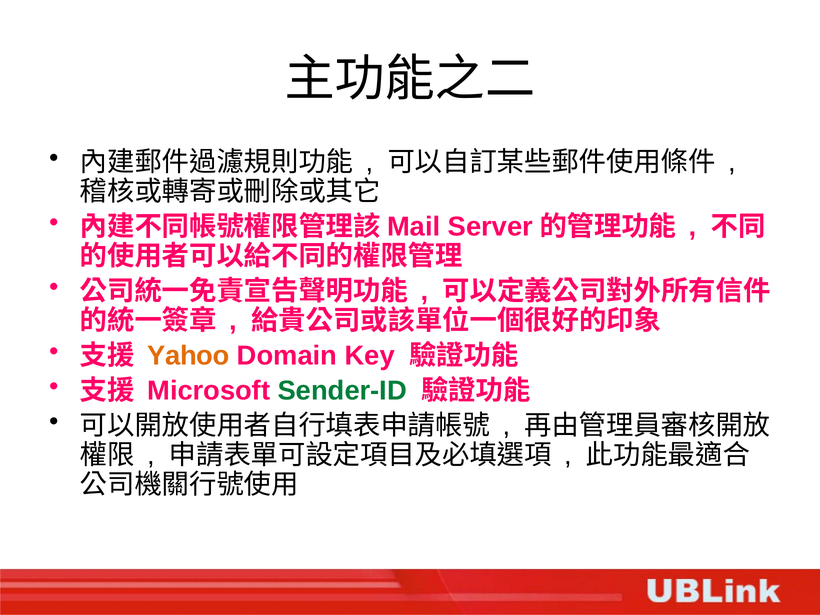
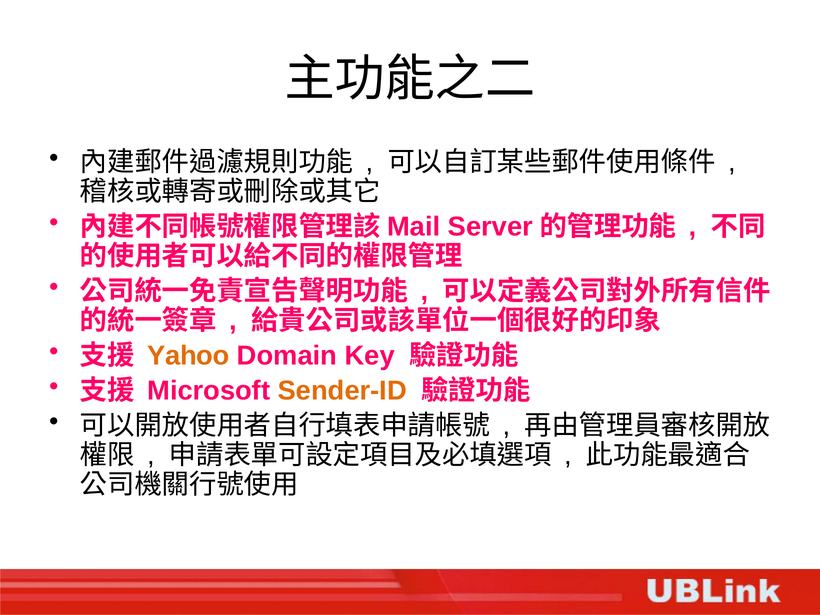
Sender-ID colour: green -> orange (342, 391)
